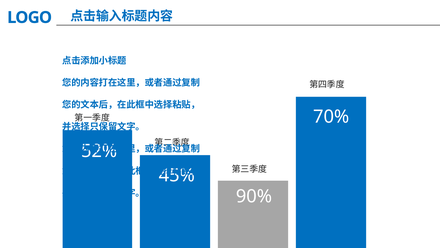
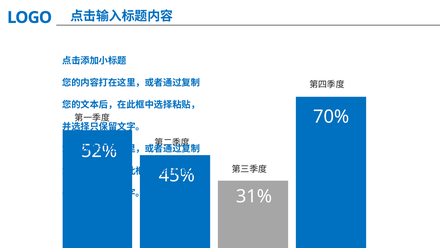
90%: 90% -> 31% (254, 196)
